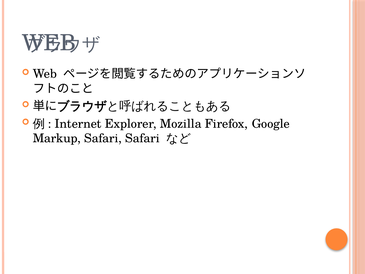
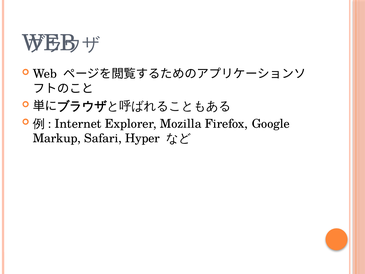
Safari Safari: Safari -> Hyper (143, 138)
